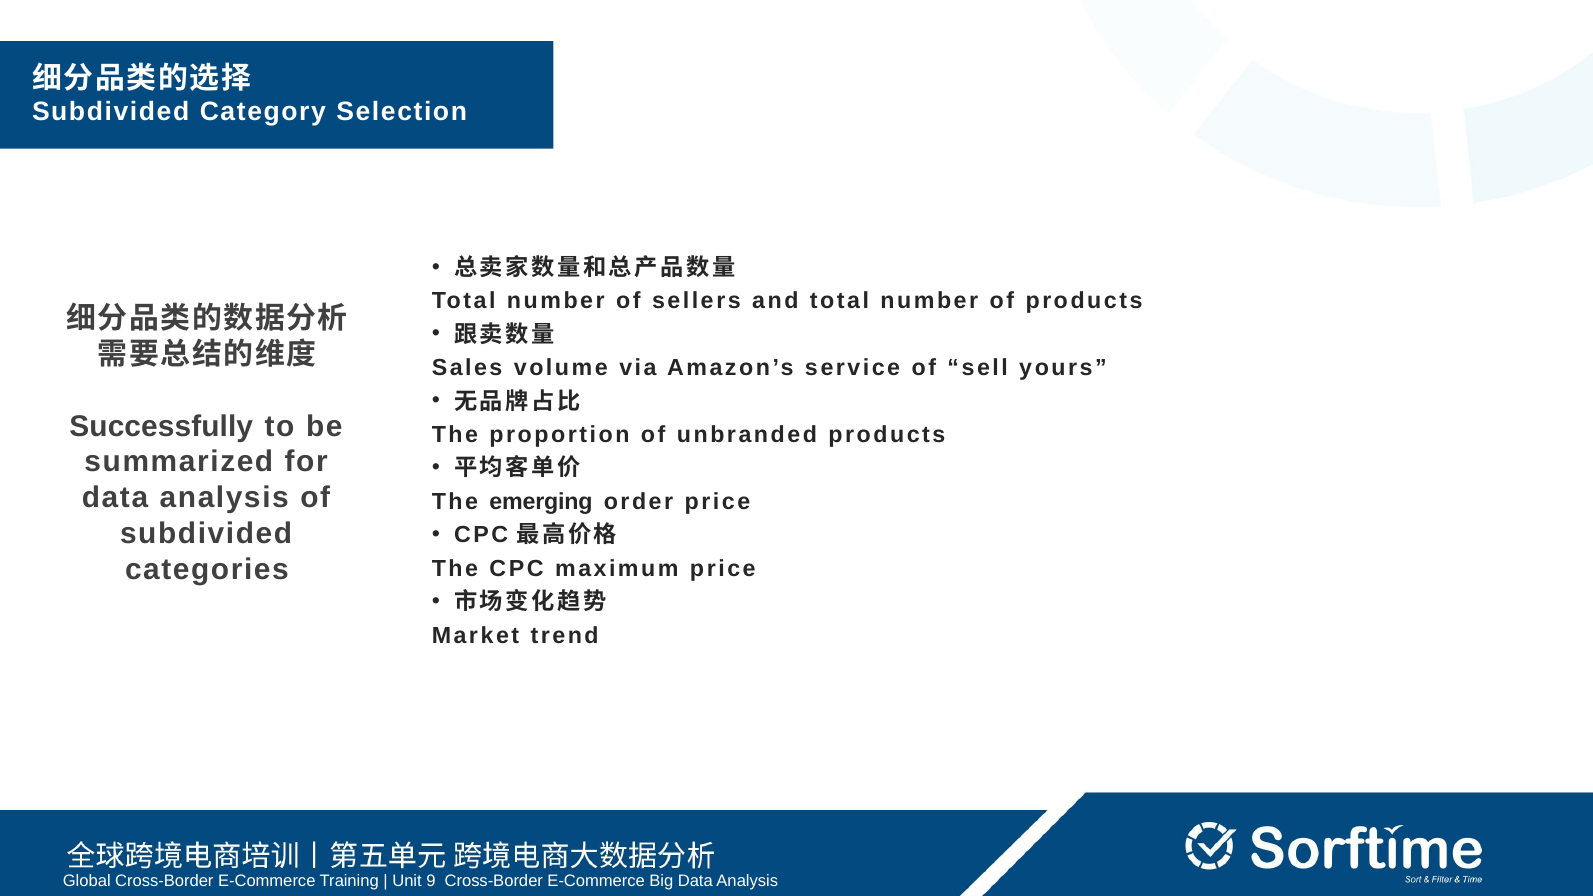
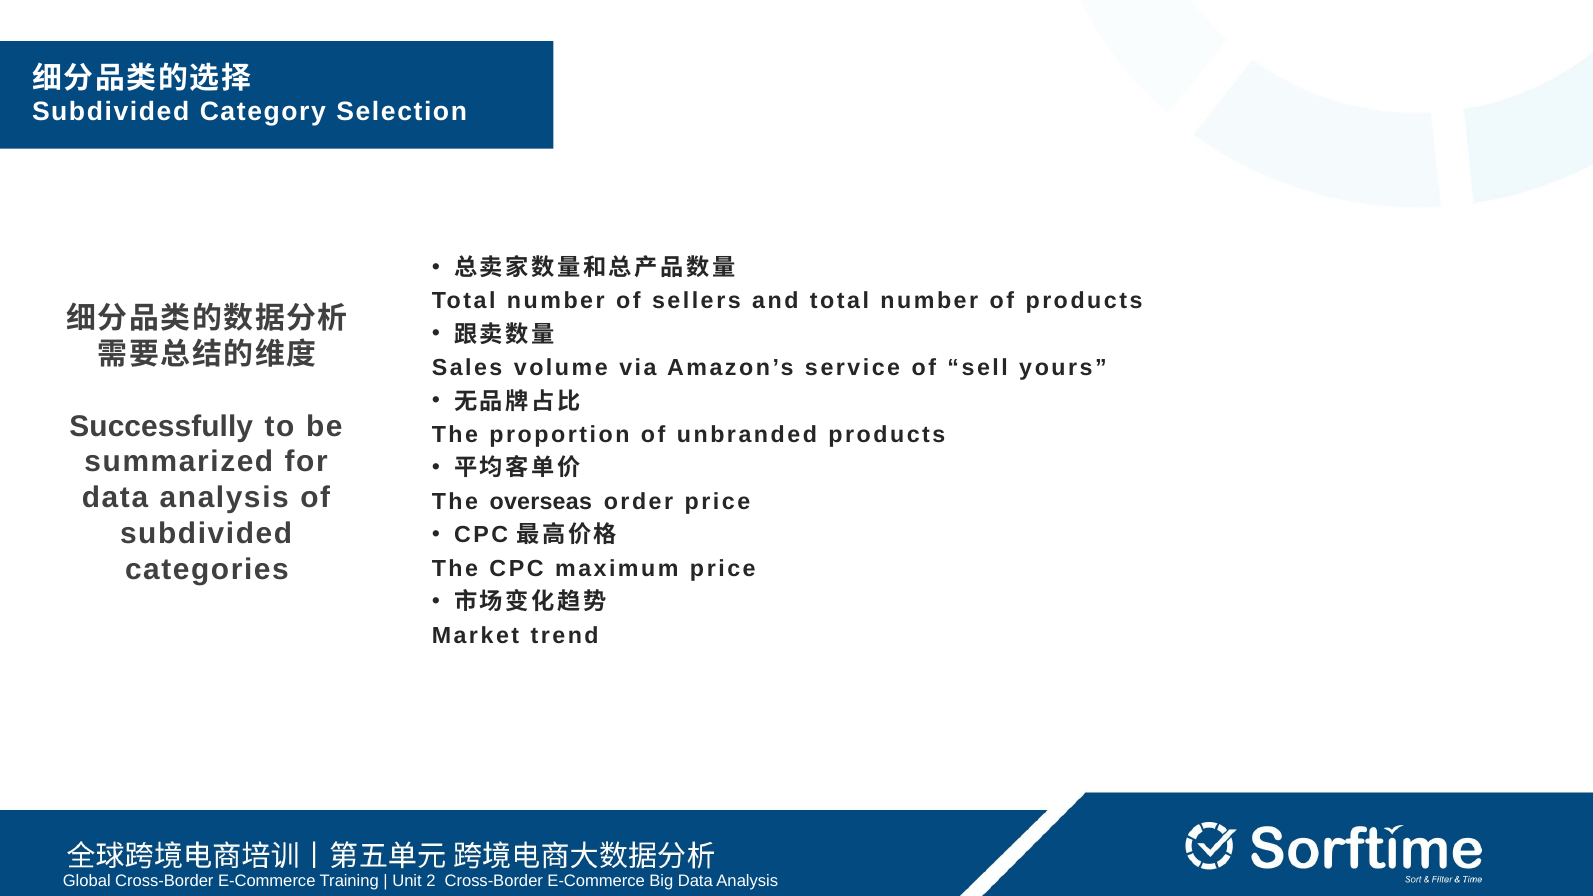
emerging: emerging -> overseas (541, 502)
9: 9 -> 2 (431, 881)
